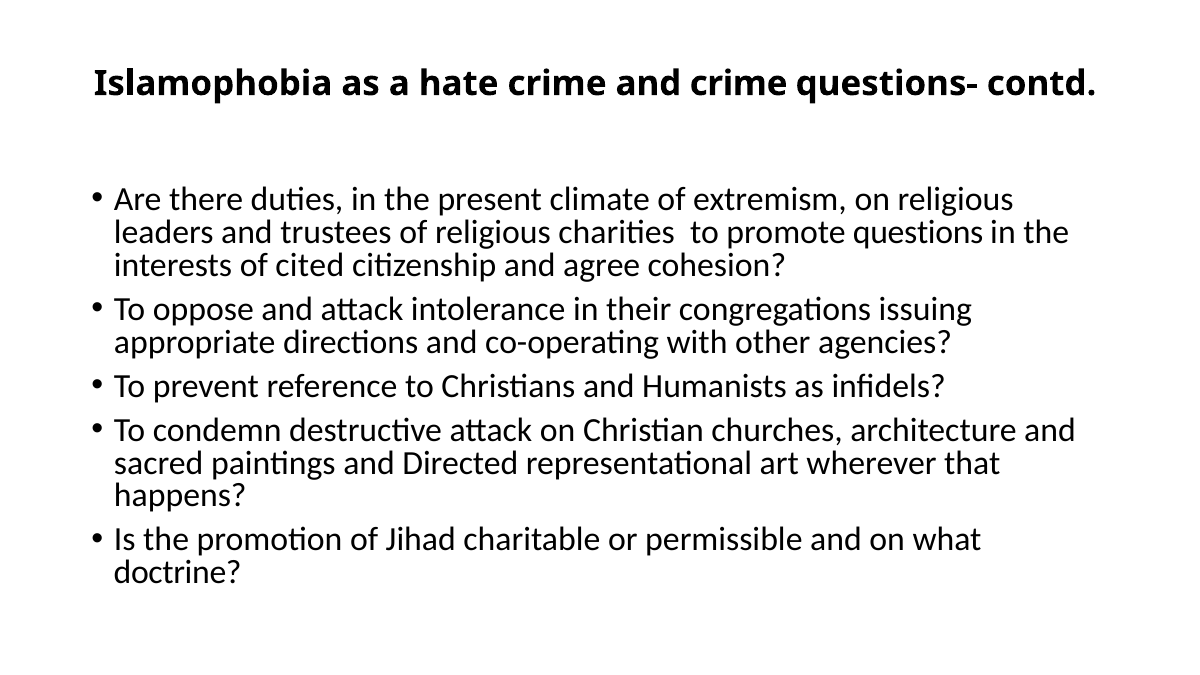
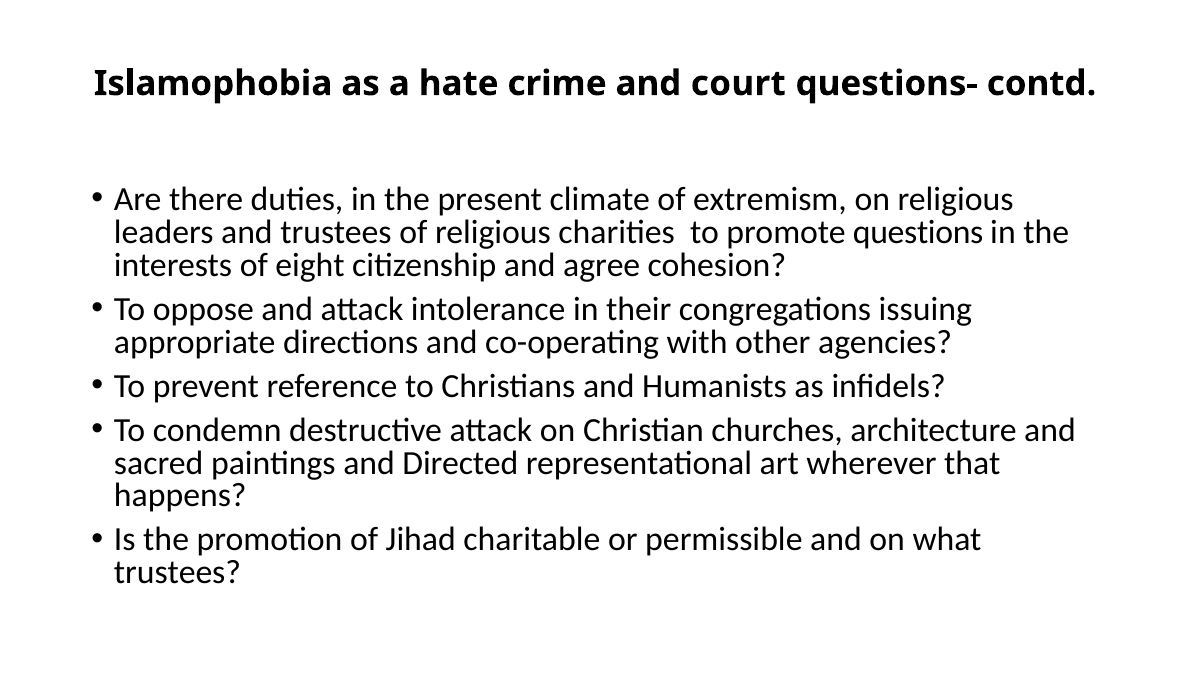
and crime: crime -> court (738, 84)
cited: cited -> eight (310, 265)
doctrine: doctrine -> trustees (177, 573)
